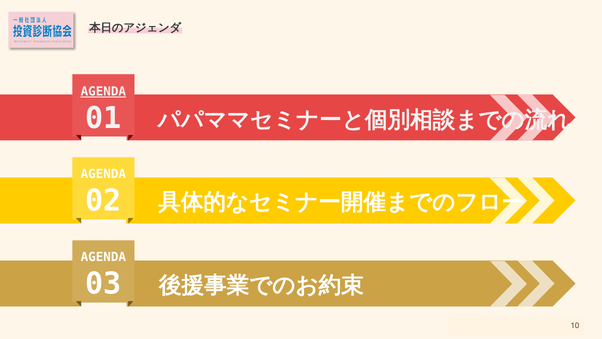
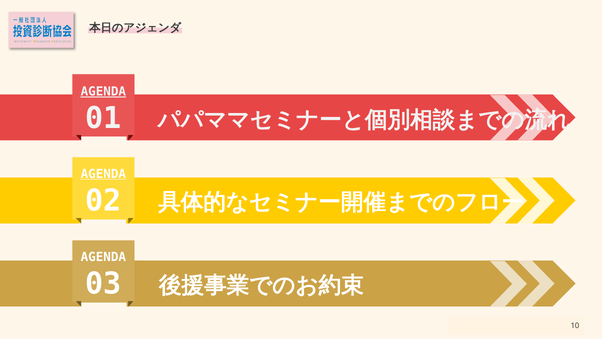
AGENDA underline: none -> present (103, 174)
